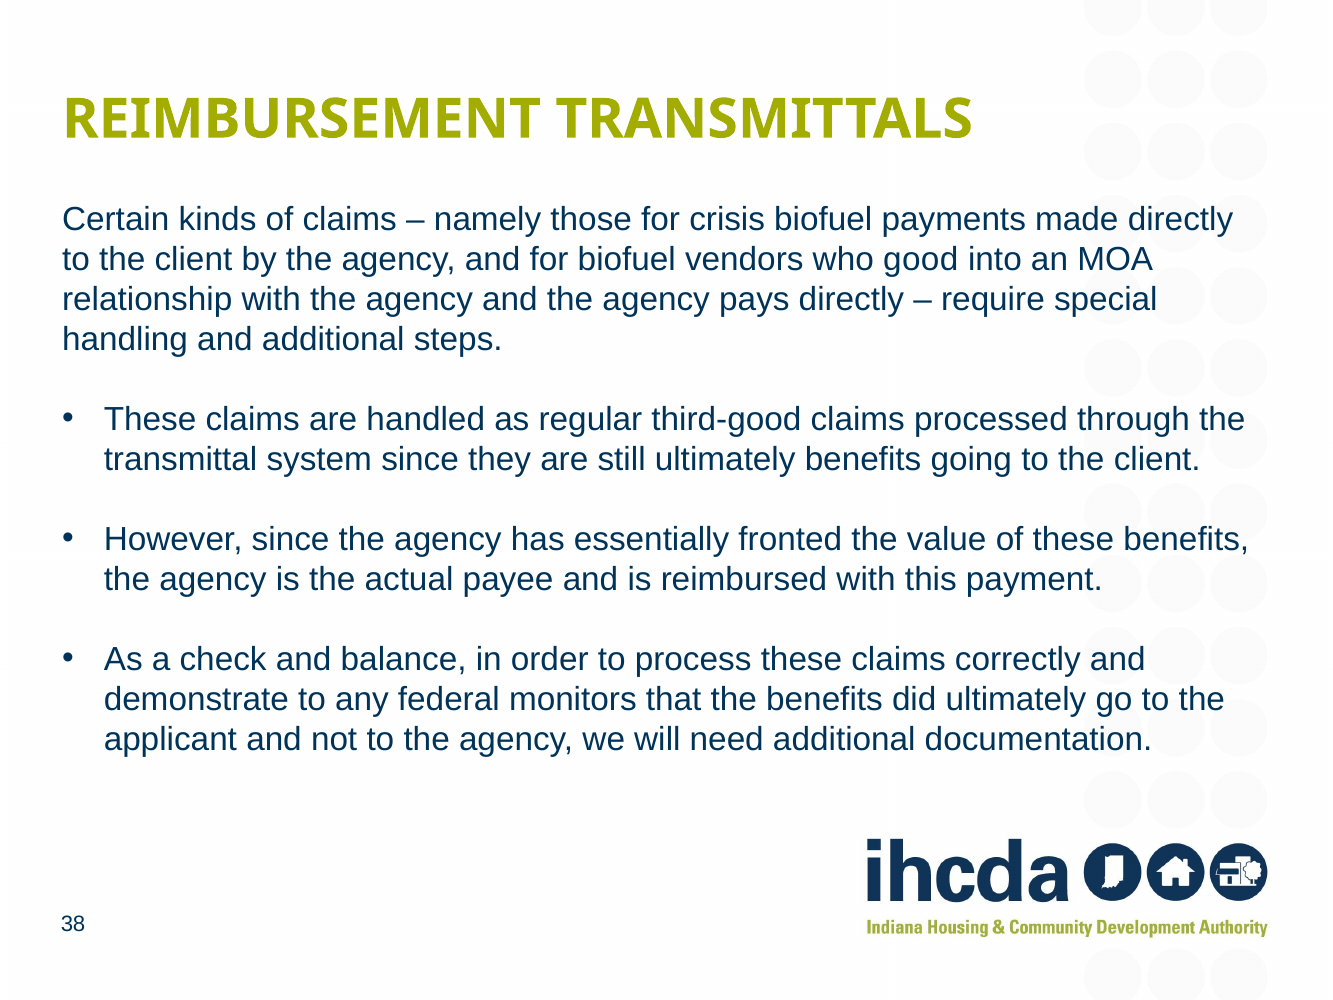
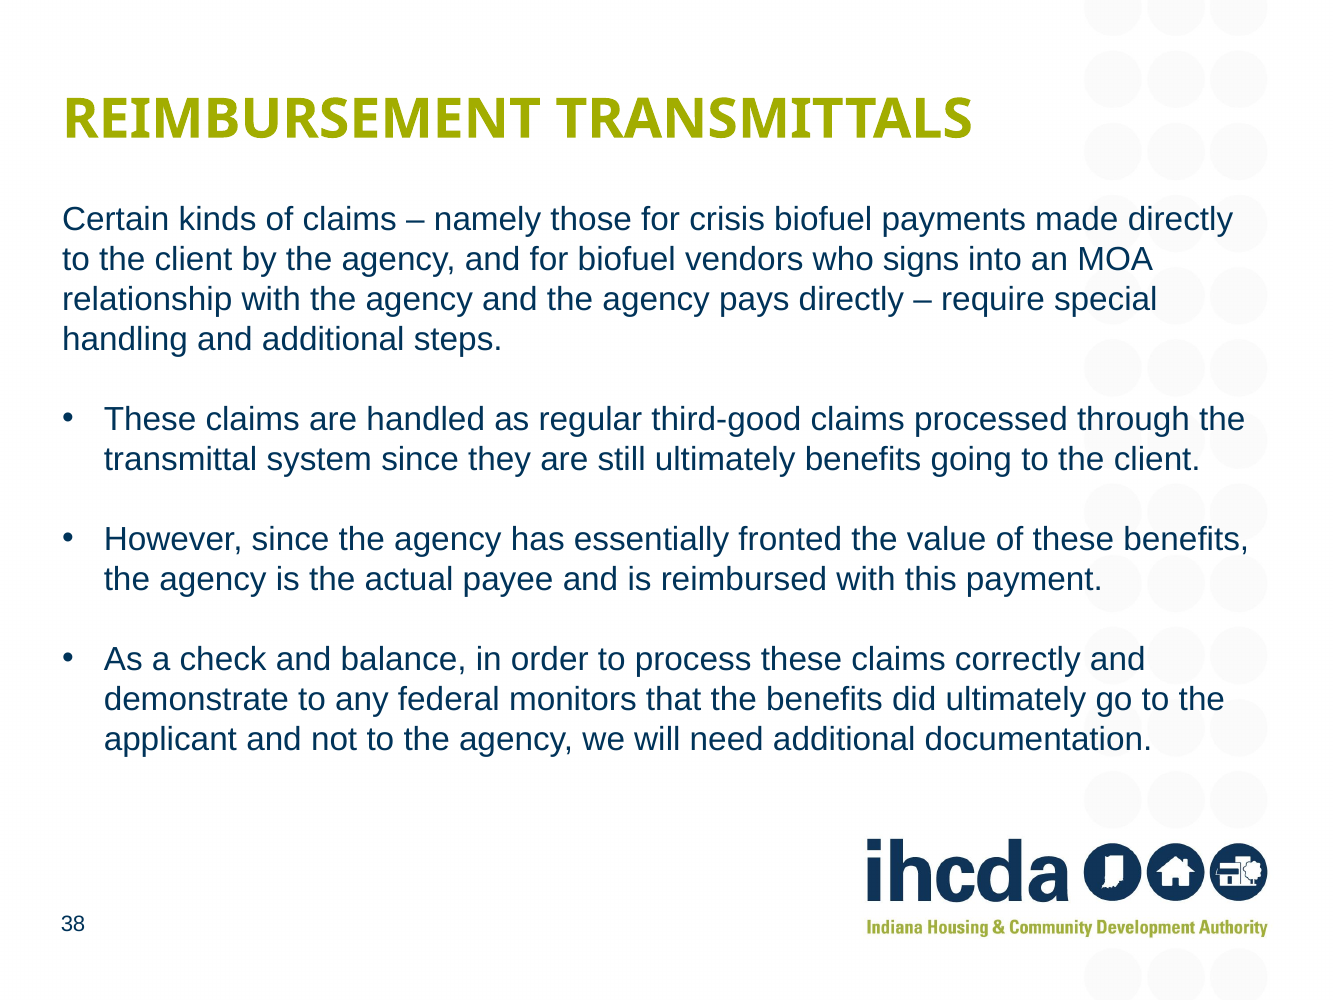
good: good -> signs (921, 260)
